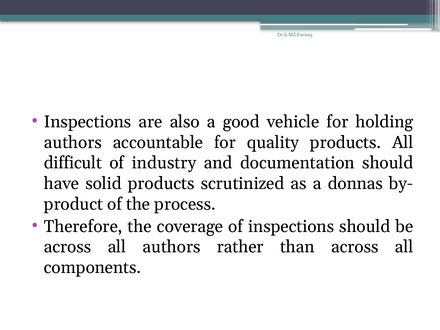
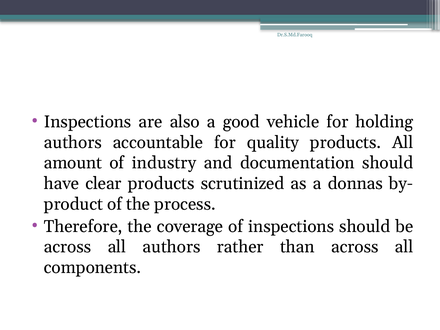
difficult: difficult -> amount (73, 163)
solid: solid -> clear (104, 184)
